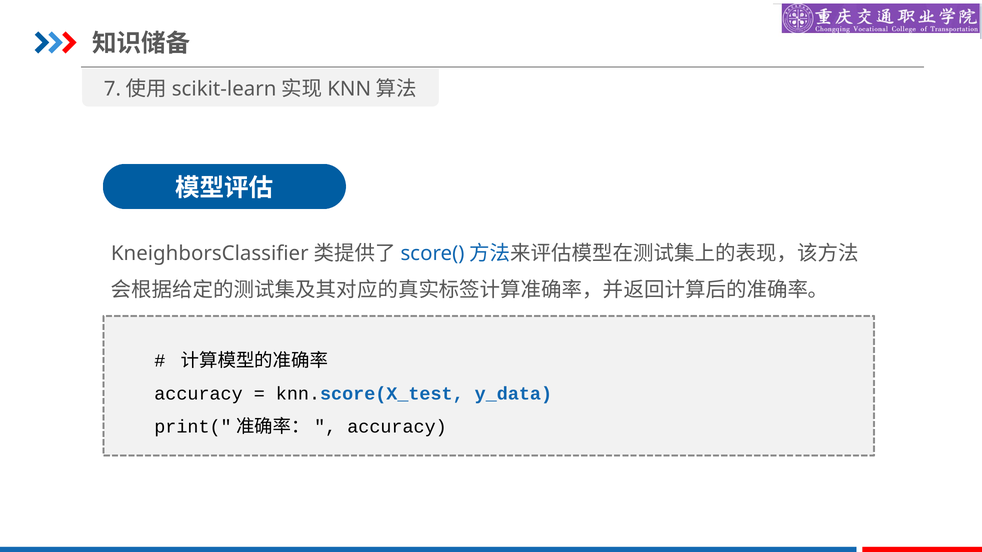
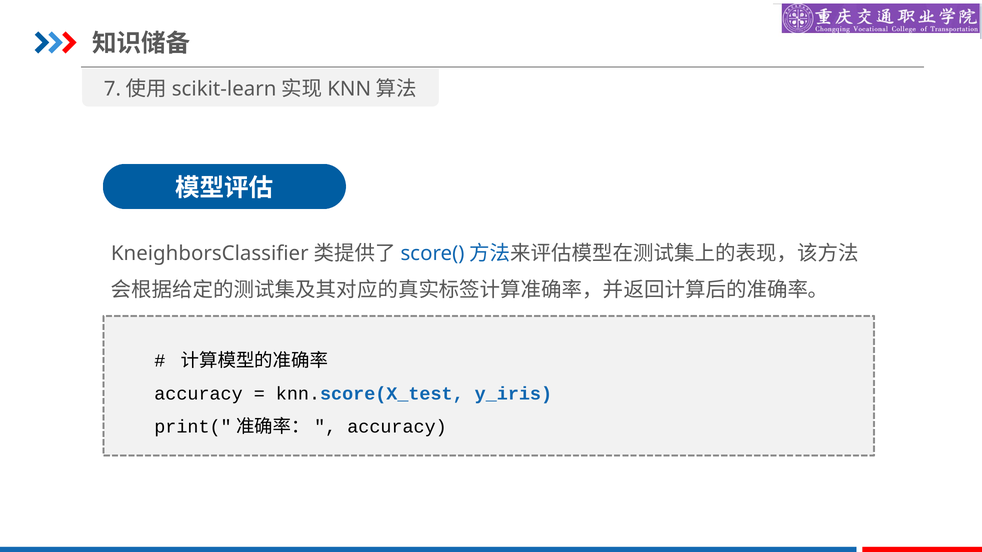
y_data: y_data -> y_iris (513, 394)
